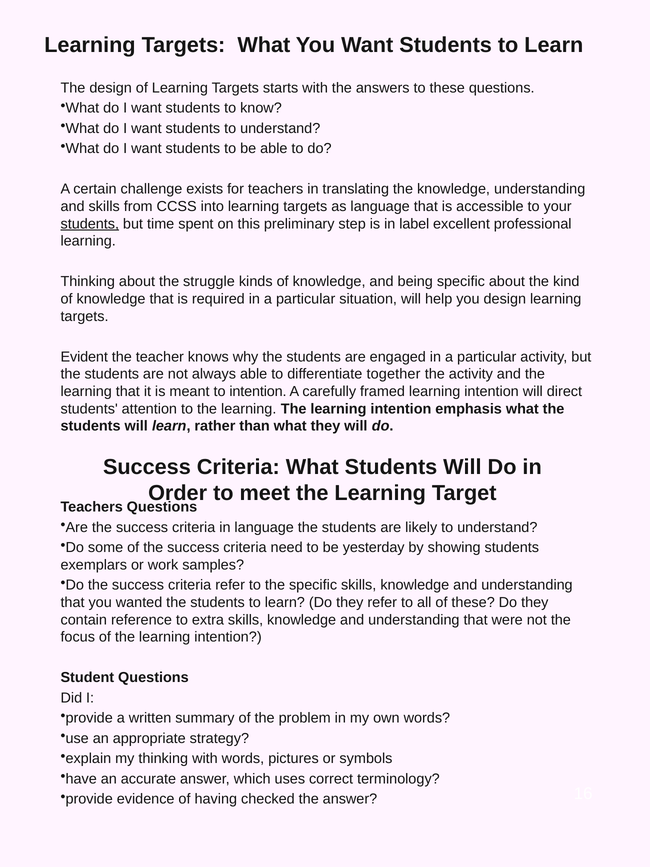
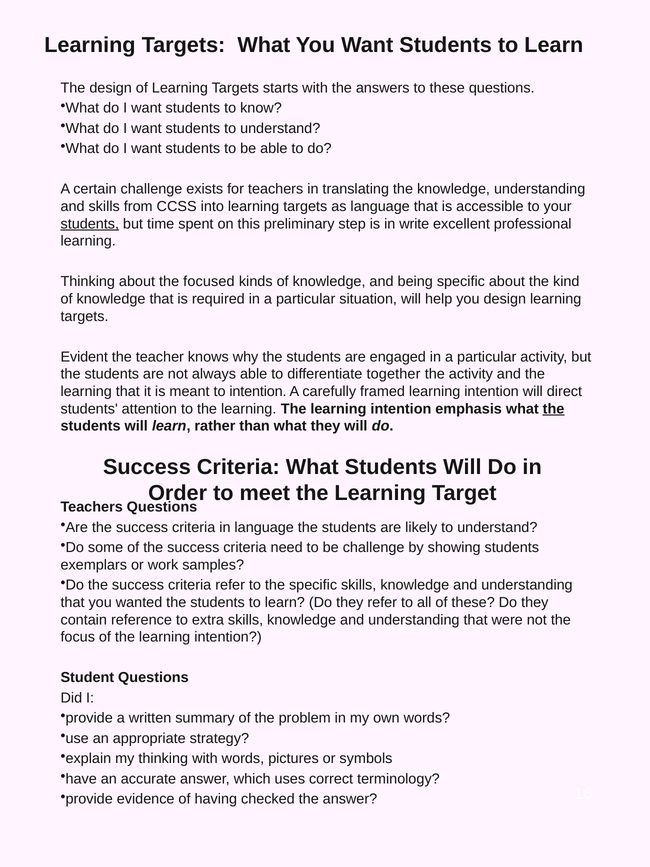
label: label -> write (414, 224)
struggle: struggle -> focused (209, 282)
the underline: none -> present (554, 409)
be yesterday: yesterday -> challenge (374, 547)
